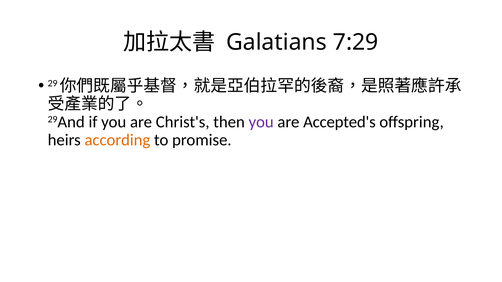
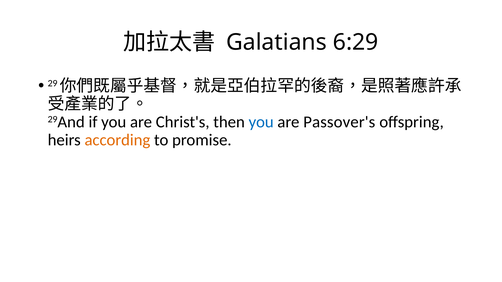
7:29: 7:29 -> 6:29 (356, 42)
you colour: purple -> blue (261, 122)
Accepted's: Accepted's -> Passover's (339, 122)
